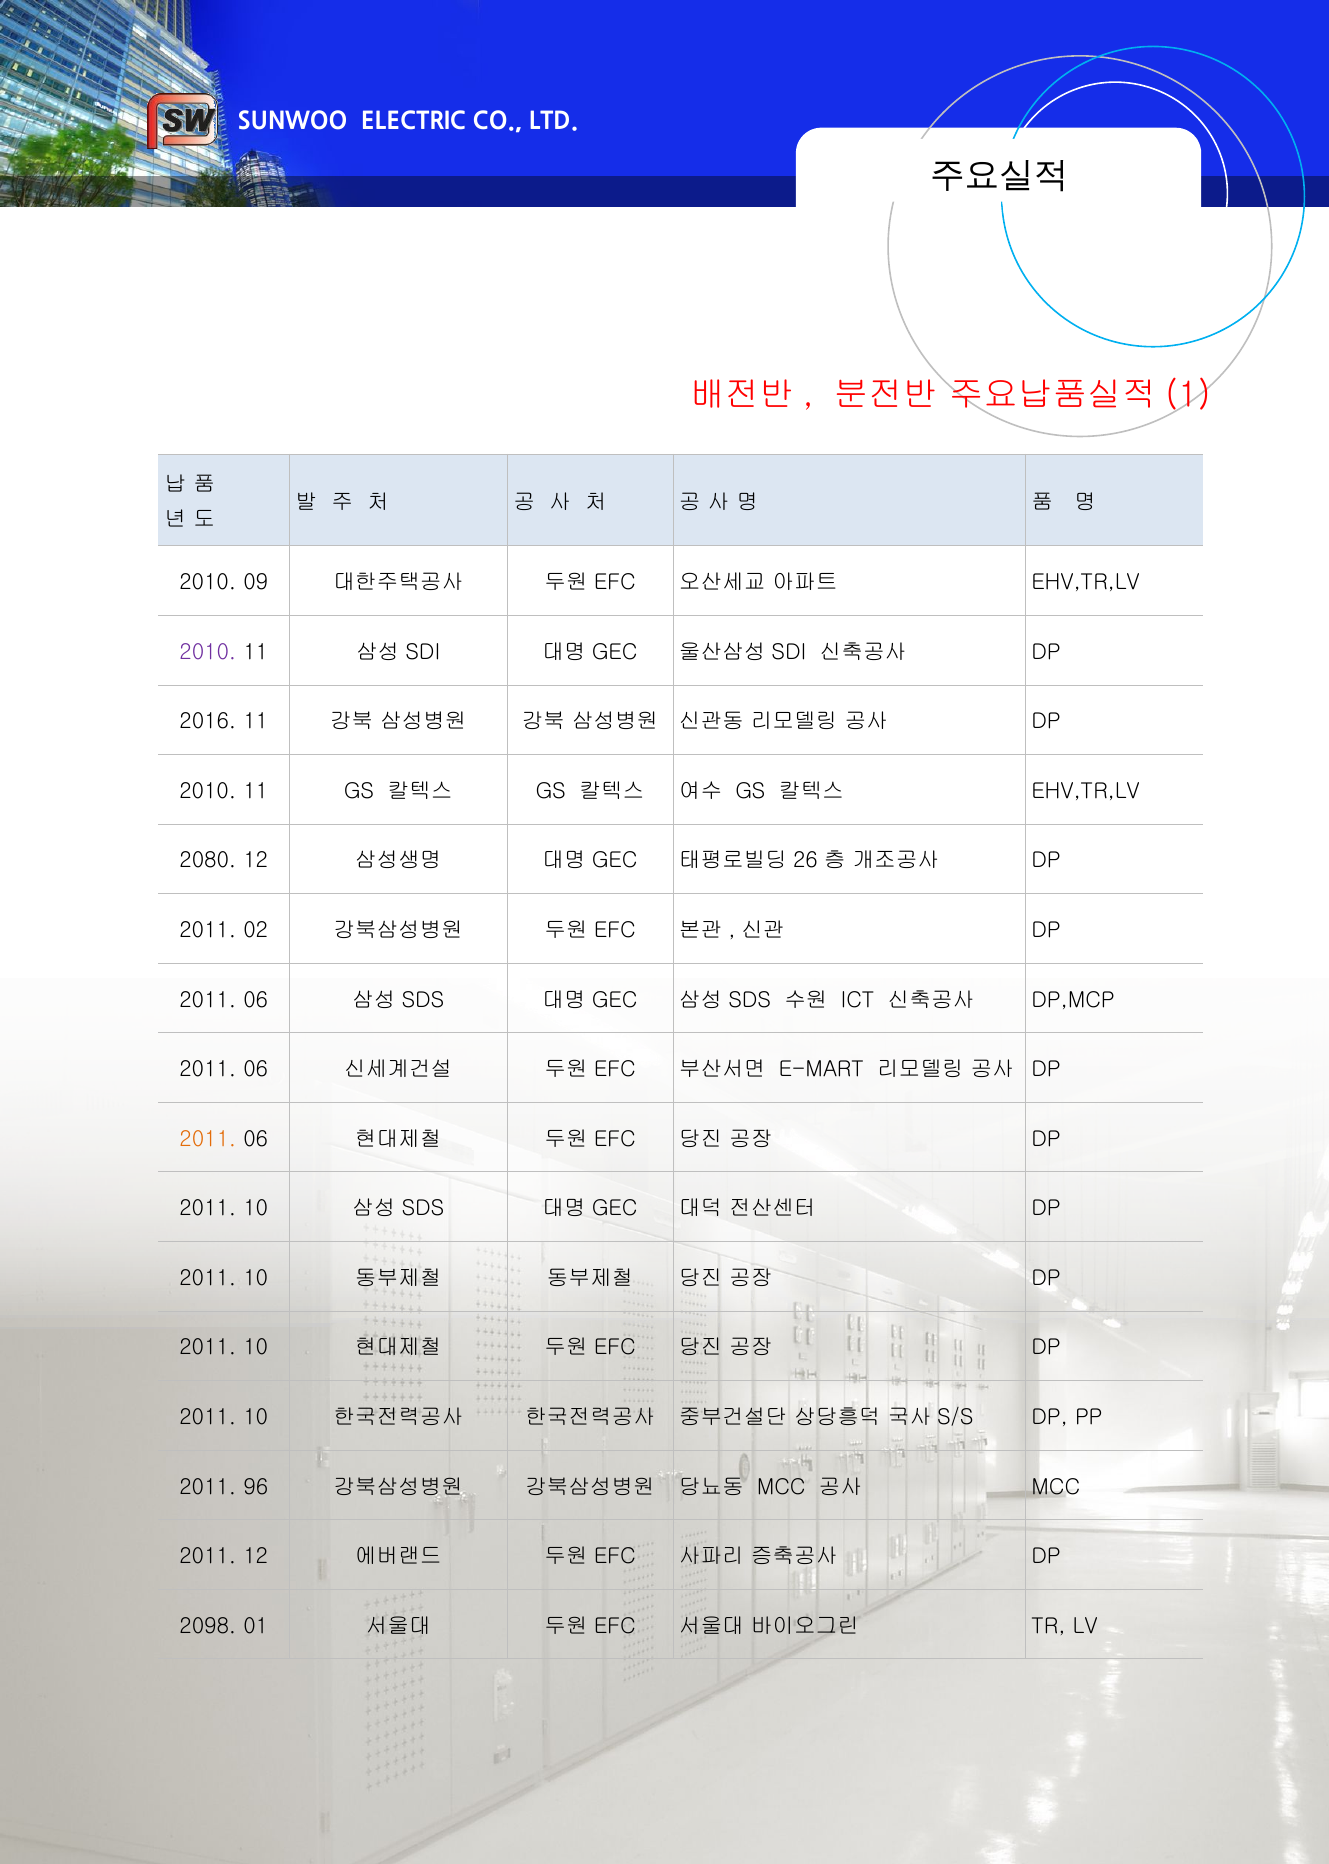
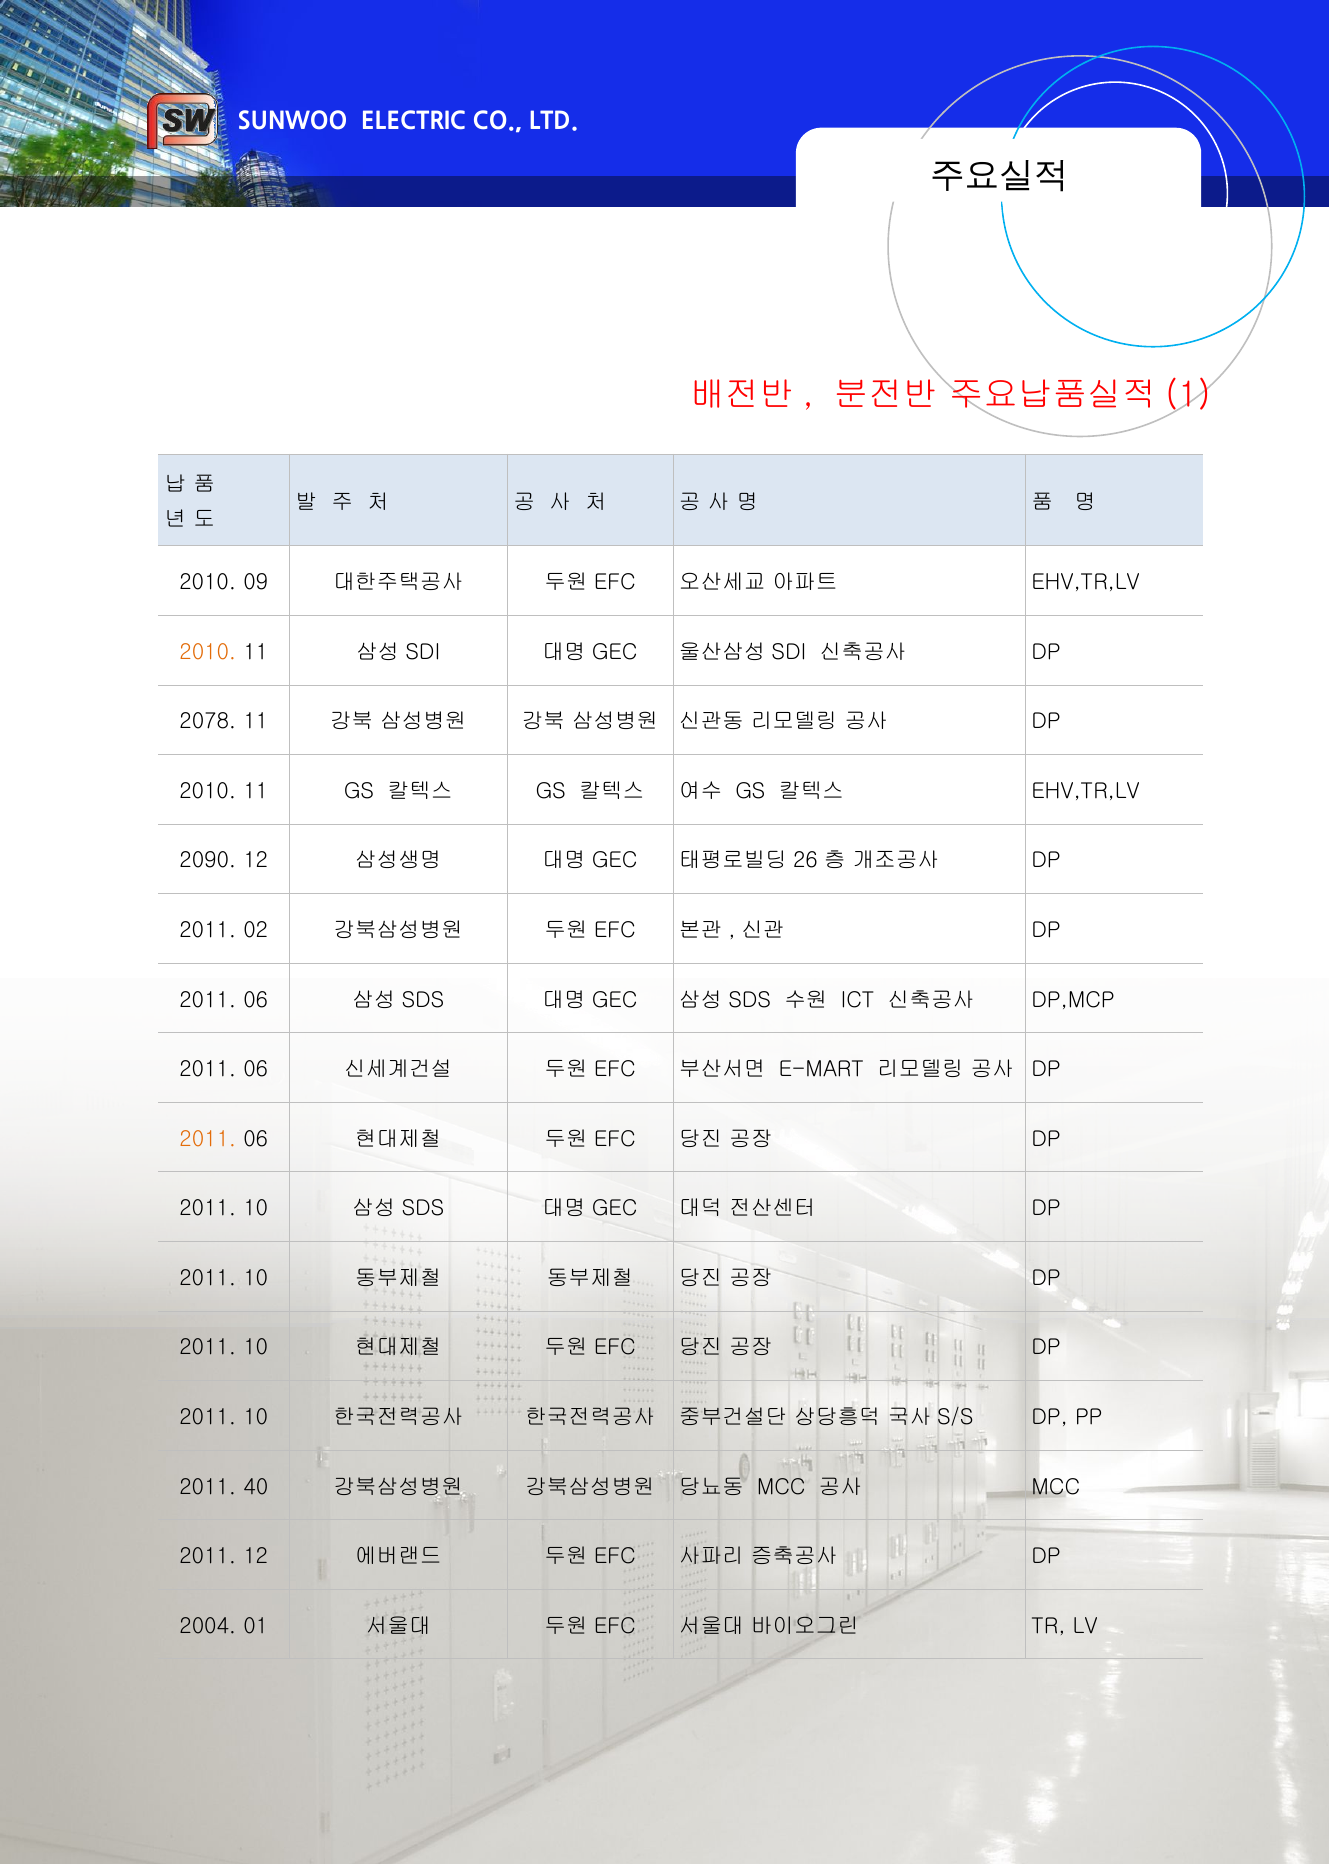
2010 colour: purple -> orange (208, 652)
2016: 2016 -> 2078 (208, 722)
2080: 2080 -> 2090 (208, 861)
96: 96 -> 40 (256, 1487)
2098: 2098 -> 2004 (208, 1626)
